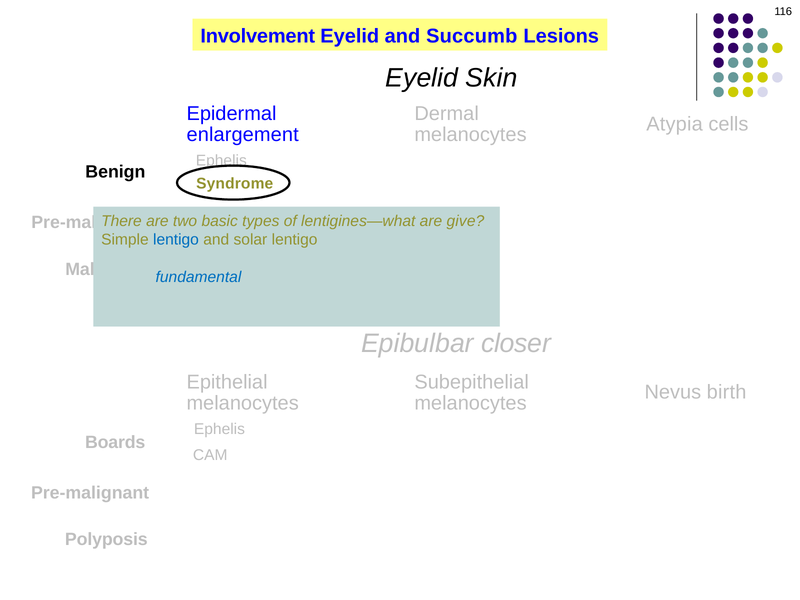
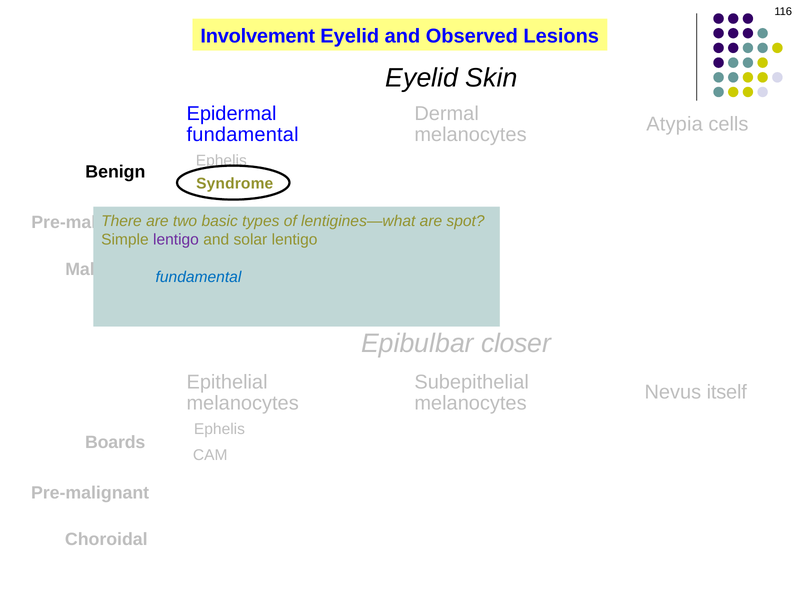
Succumb: Succumb -> Observed (472, 36)
enlargement: enlargement -> fundamental (243, 135)
give: give -> spot (466, 221)
lentigo colour: blue -> purple (176, 240)
birth: birth -> itself (727, 392)
Polyposis: Polyposis -> Choroidal (106, 540)
